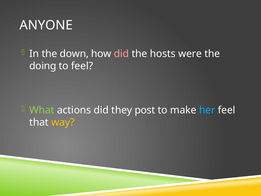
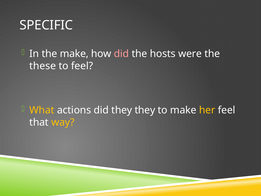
ANYONE: ANYONE -> SPECIFIC (46, 25)
the down: down -> make (74, 54)
doing: doing -> these (43, 66)
What colour: light green -> yellow (42, 110)
they post: post -> they (145, 110)
her colour: light blue -> yellow (207, 110)
